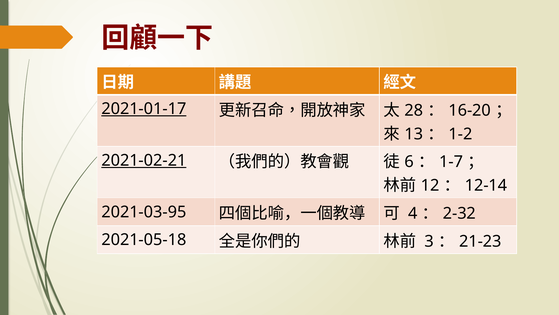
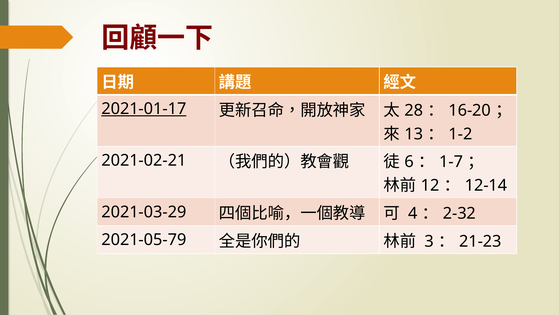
2021-02-21 underline: present -> none (144, 160)
2021-03-95: 2021-03-95 -> 2021-03-29 (144, 212)
2021-05-18: 2021-05-18 -> 2021-05-79 (144, 239)
